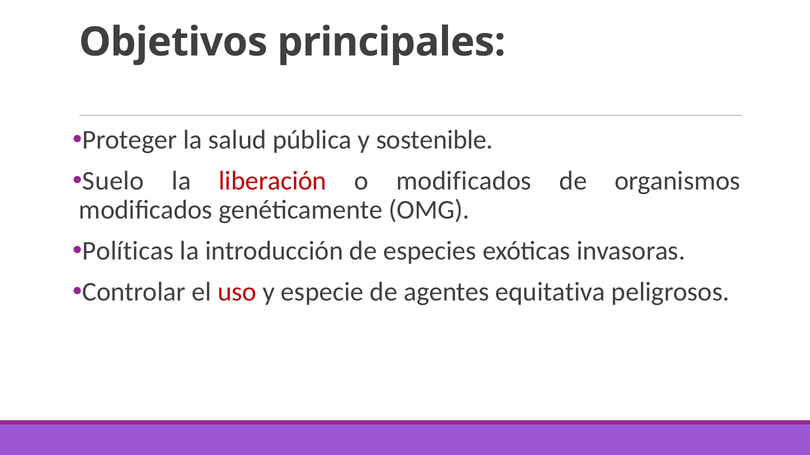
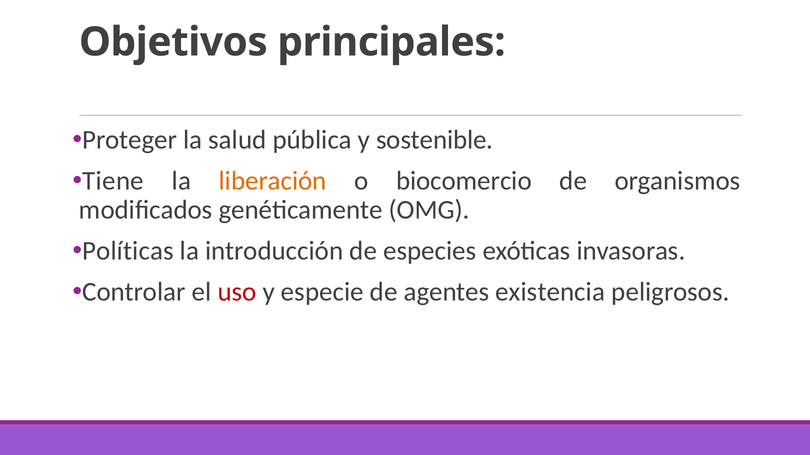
Suelo: Suelo -> Tiene (113, 181)
liberación colour: red -> orange (273, 181)
o modificados: modificados -> biocomercio (464, 181)
equitativa: equitativa -> existencia (550, 292)
